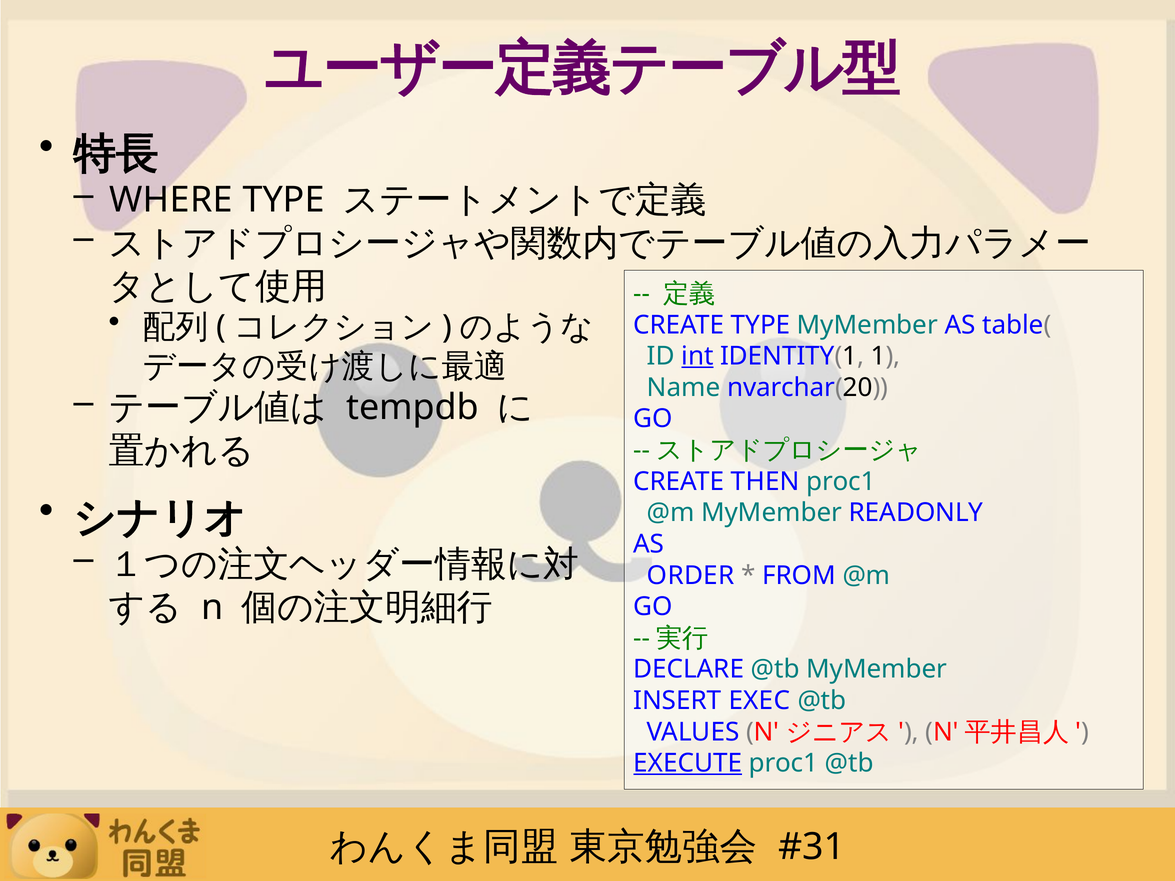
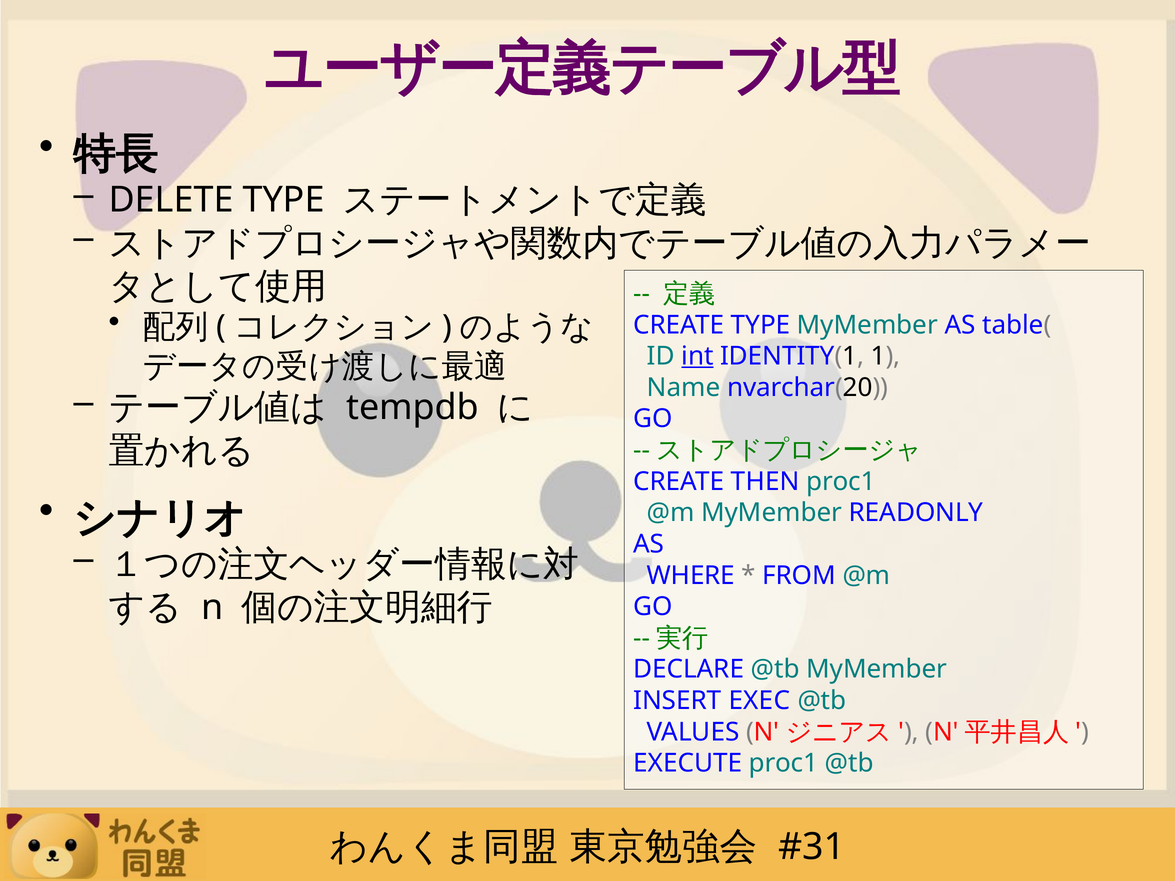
WHERE: WHERE -> DELETE (171, 200)
ORDER: ORDER -> WHERE (691, 576)
EXECUTE underline: present -> none (688, 763)
